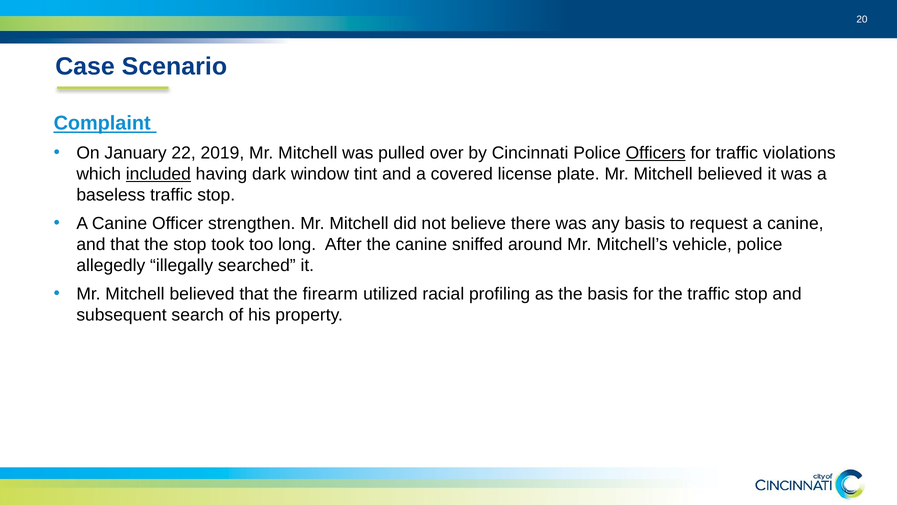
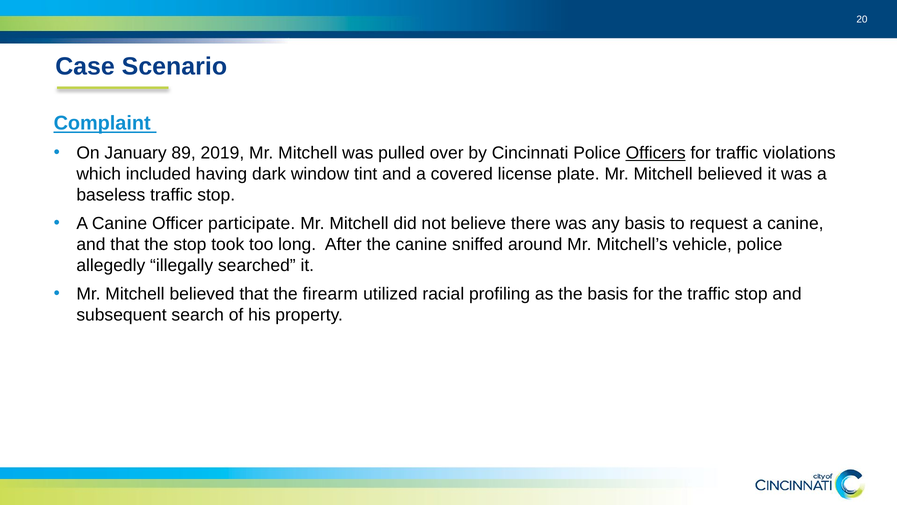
22: 22 -> 89 (184, 153)
included underline: present -> none (158, 174)
strengthen: strengthen -> participate (252, 223)
